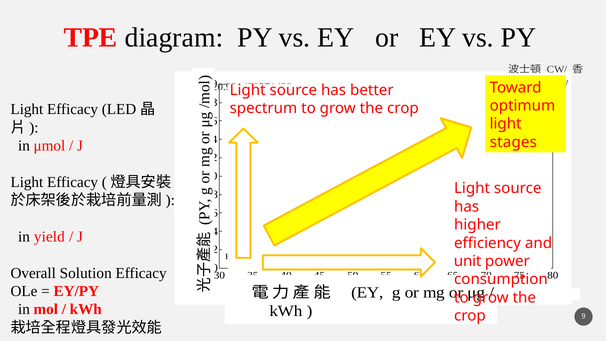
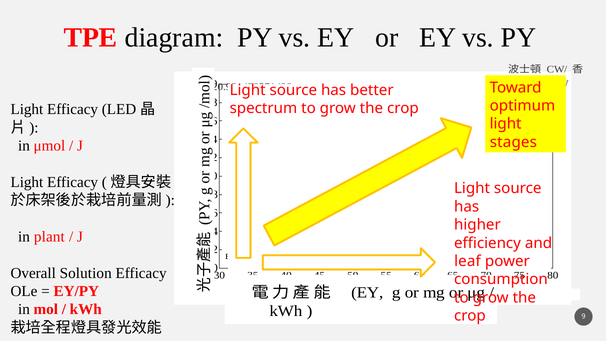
yield: yield -> plant (49, 237)
unit: unit -> leaf (467, 261)
